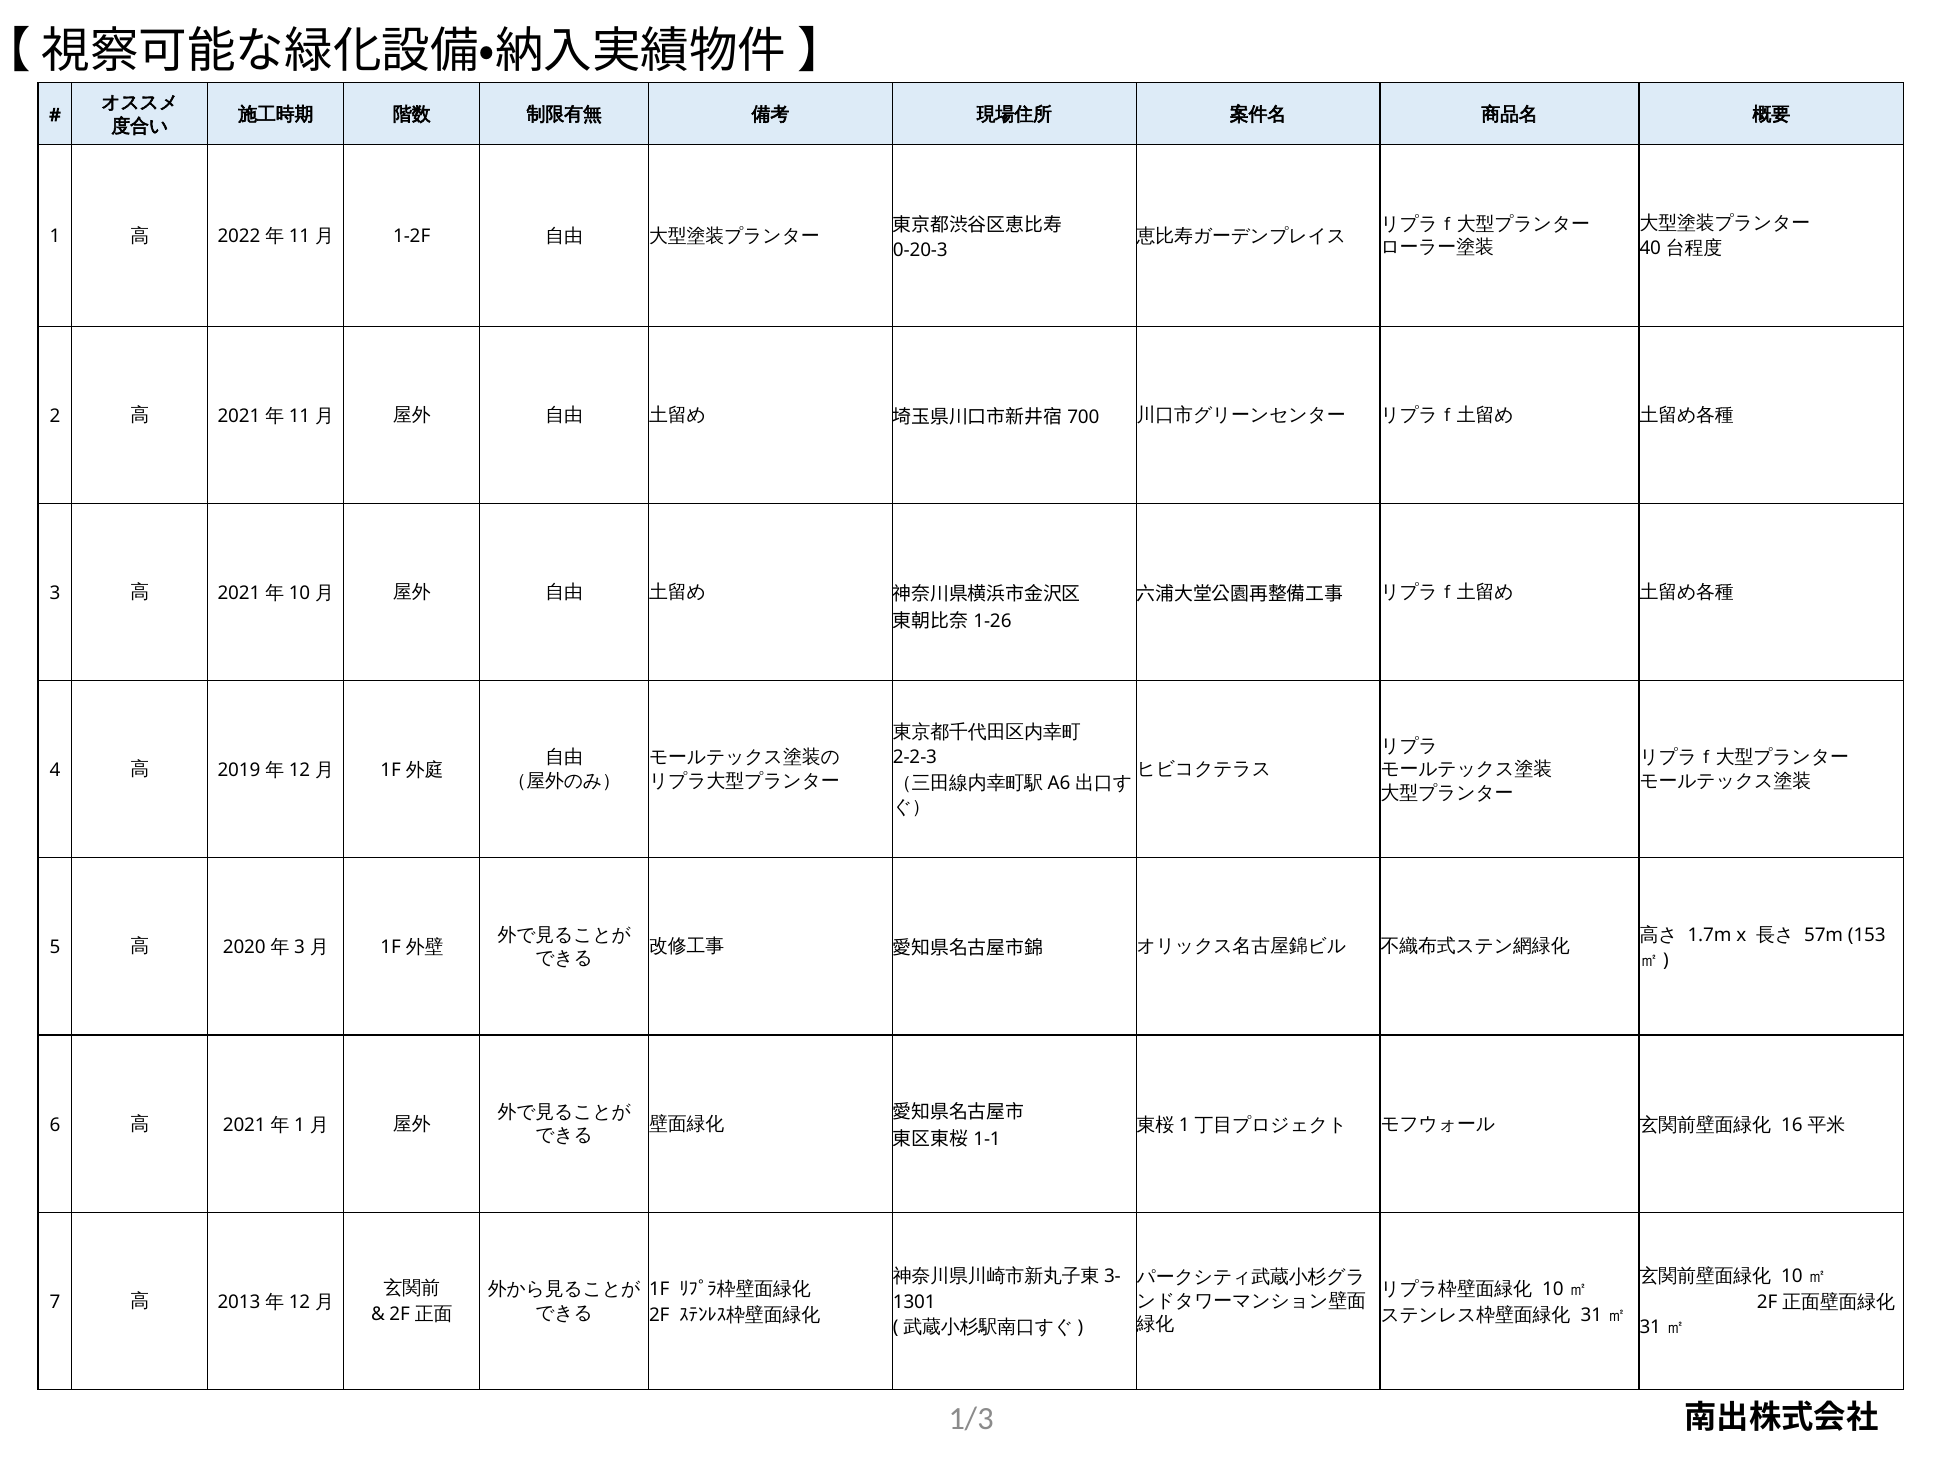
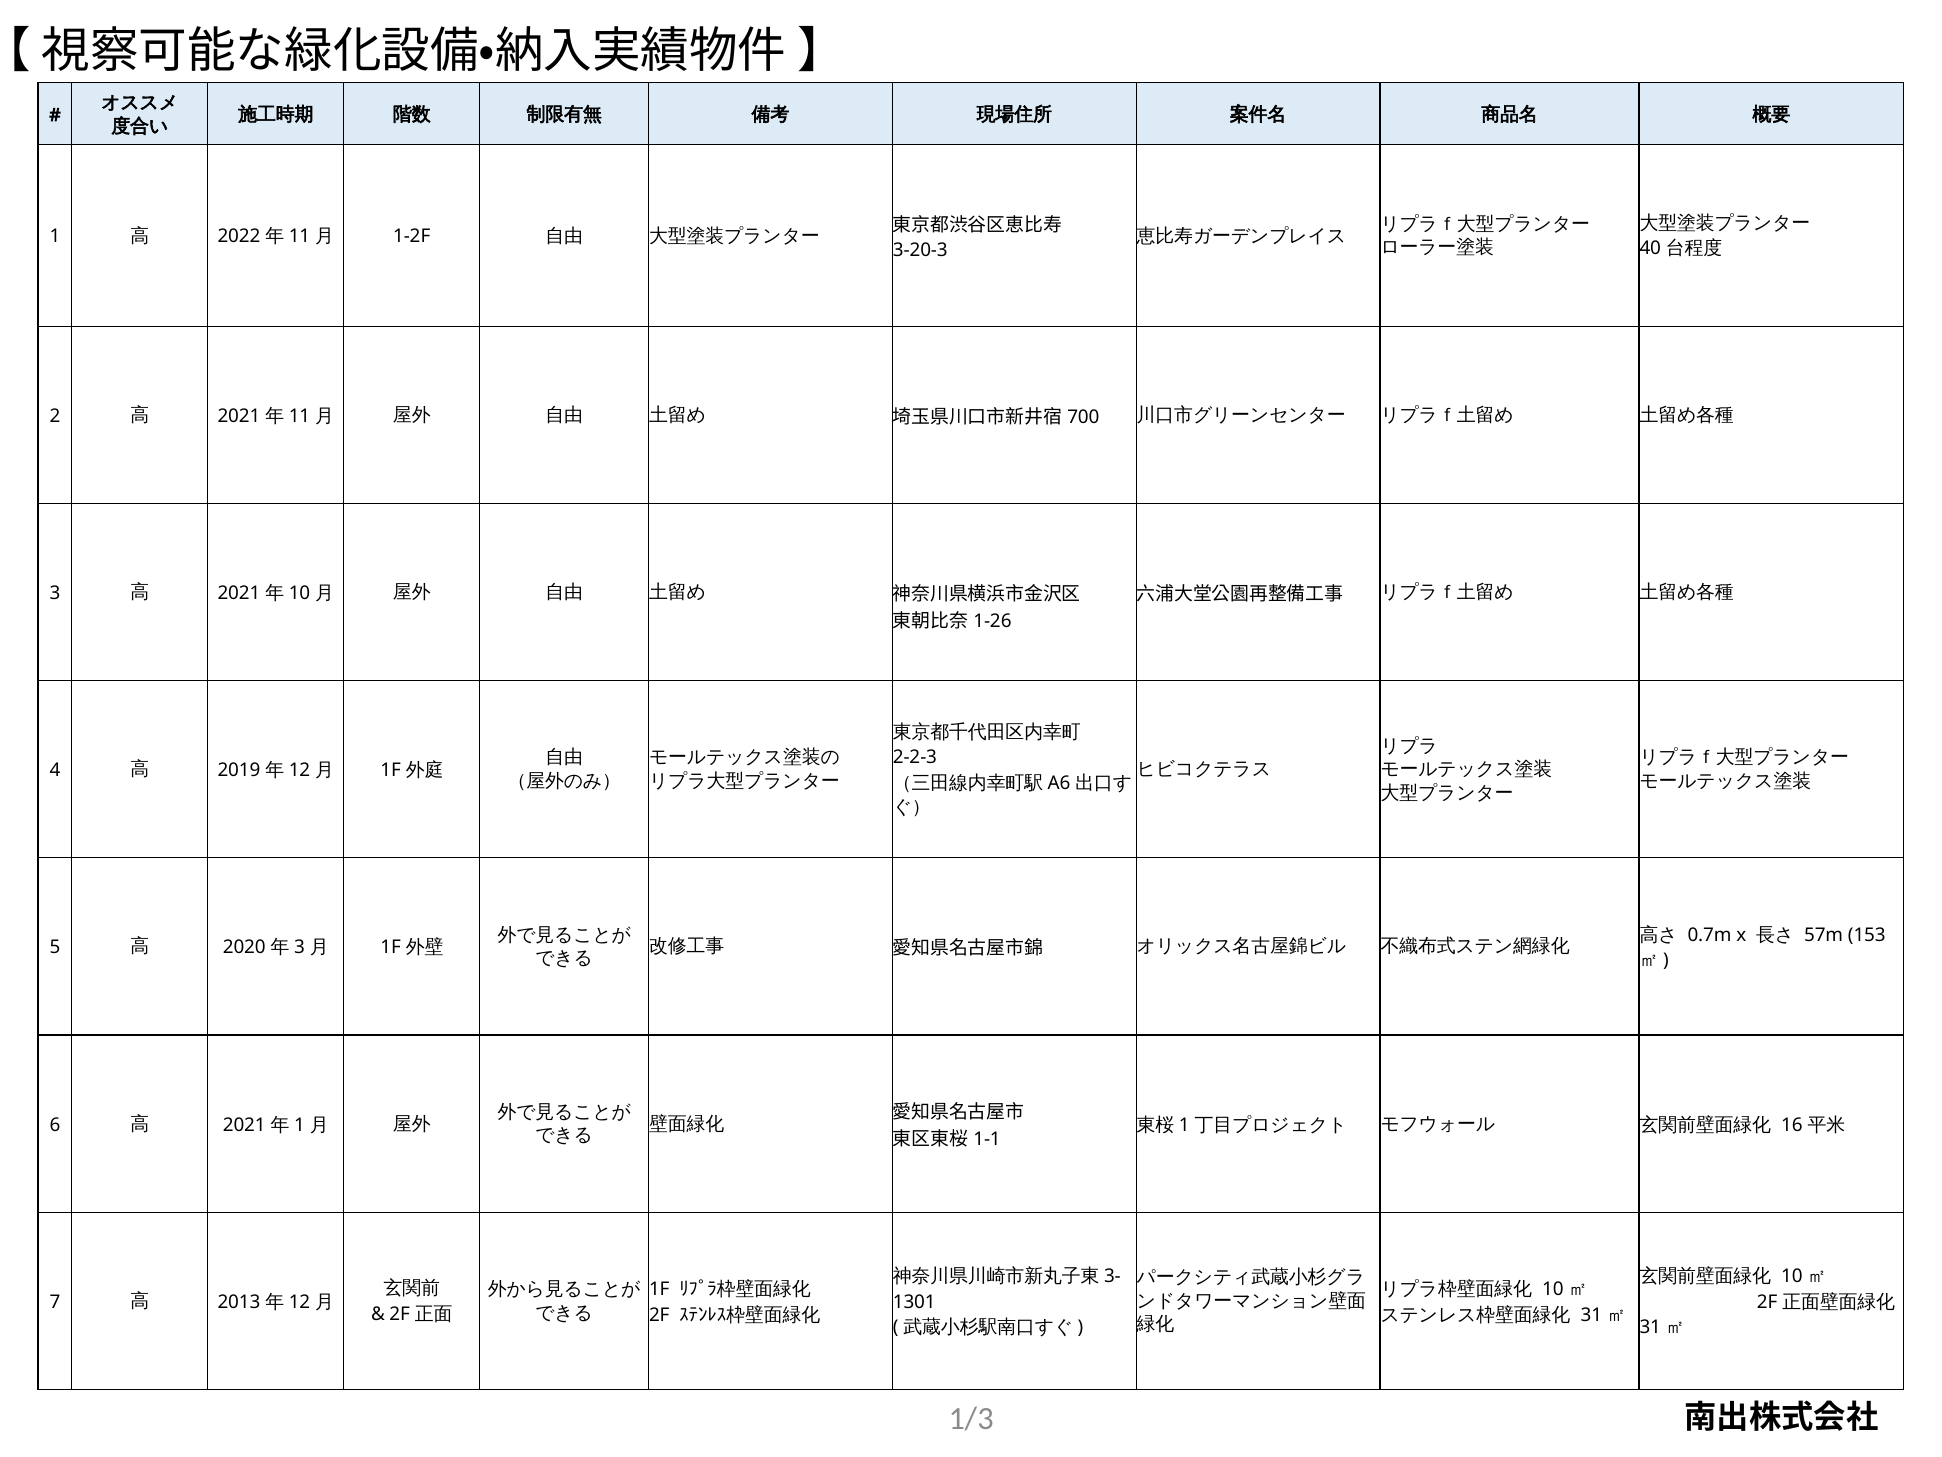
0-20-3: 0-20-3 -> 3-20-3 (920, 250)
1.7m: 1.7m -> 0.7m (1710, 935)
